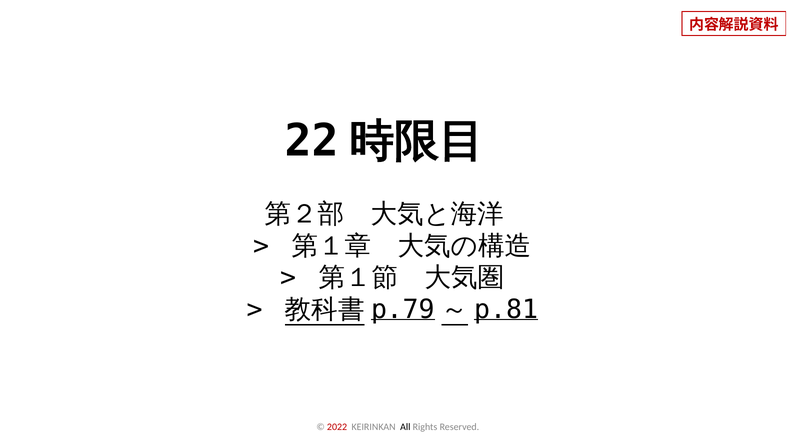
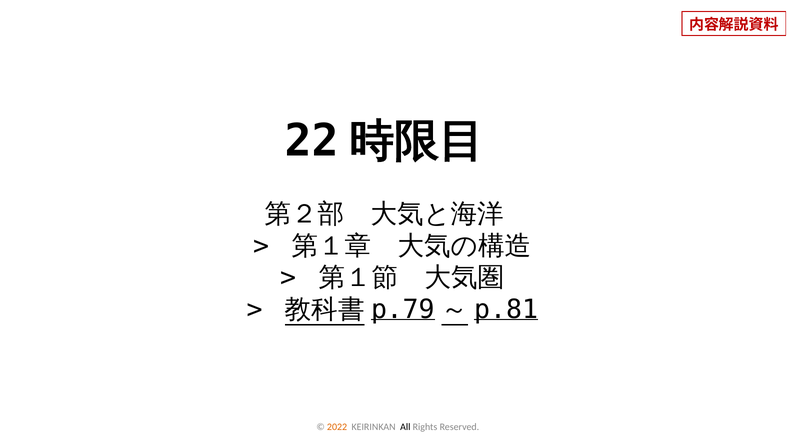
2022 colour: red -> orange (337, 428)
